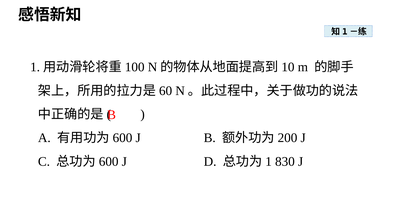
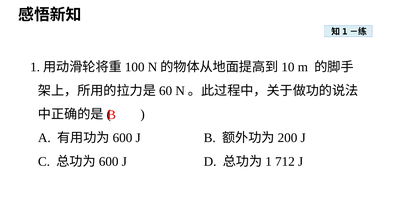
830: 830 -> 712 (285, 162)
